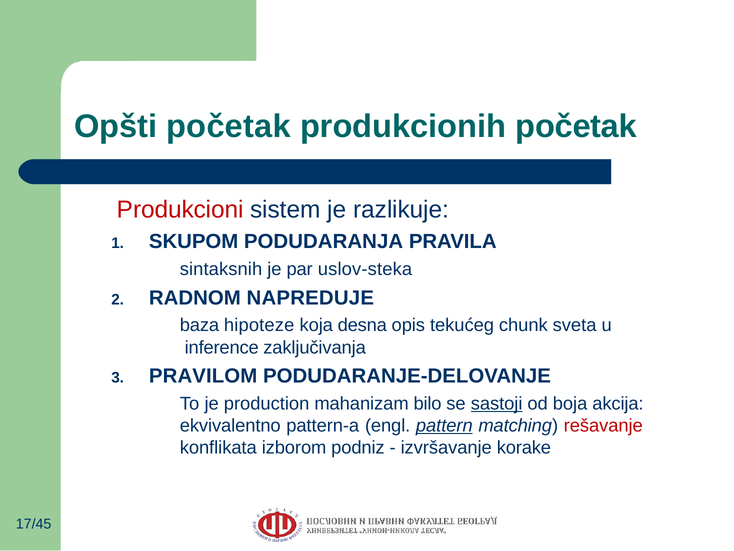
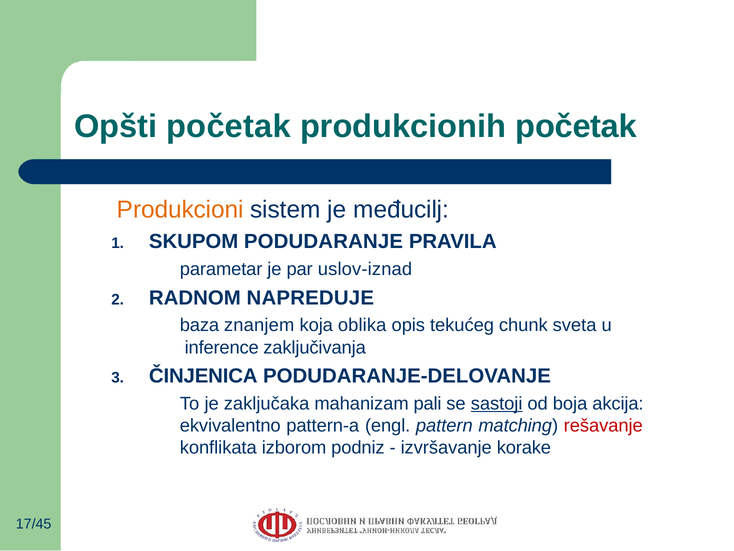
Produkcioni colour: red -> orange (180, 210)
razlikuje: razlikuje -> međucilj (401, 210)
PODUDARANJA: PODUDARANJA -> PODUDARANJE (323, 241)
sintaksnih: sintaksnih -> parametar (221, 269)
uslov-steka: uslov-steka -> uslov-iznad (365, 269)
hipoteze: hipoteze -> znanjem (259, 325)
desna: desna -> oblika (362, 325)
PRAVILOM: PRAVILOM -> ČINJENICA (203, 376)
production: production -> zaključaka (267, 403)
bilo: bilo -> pali (428, 403)
pattern underline: present -> none (444, 425)
